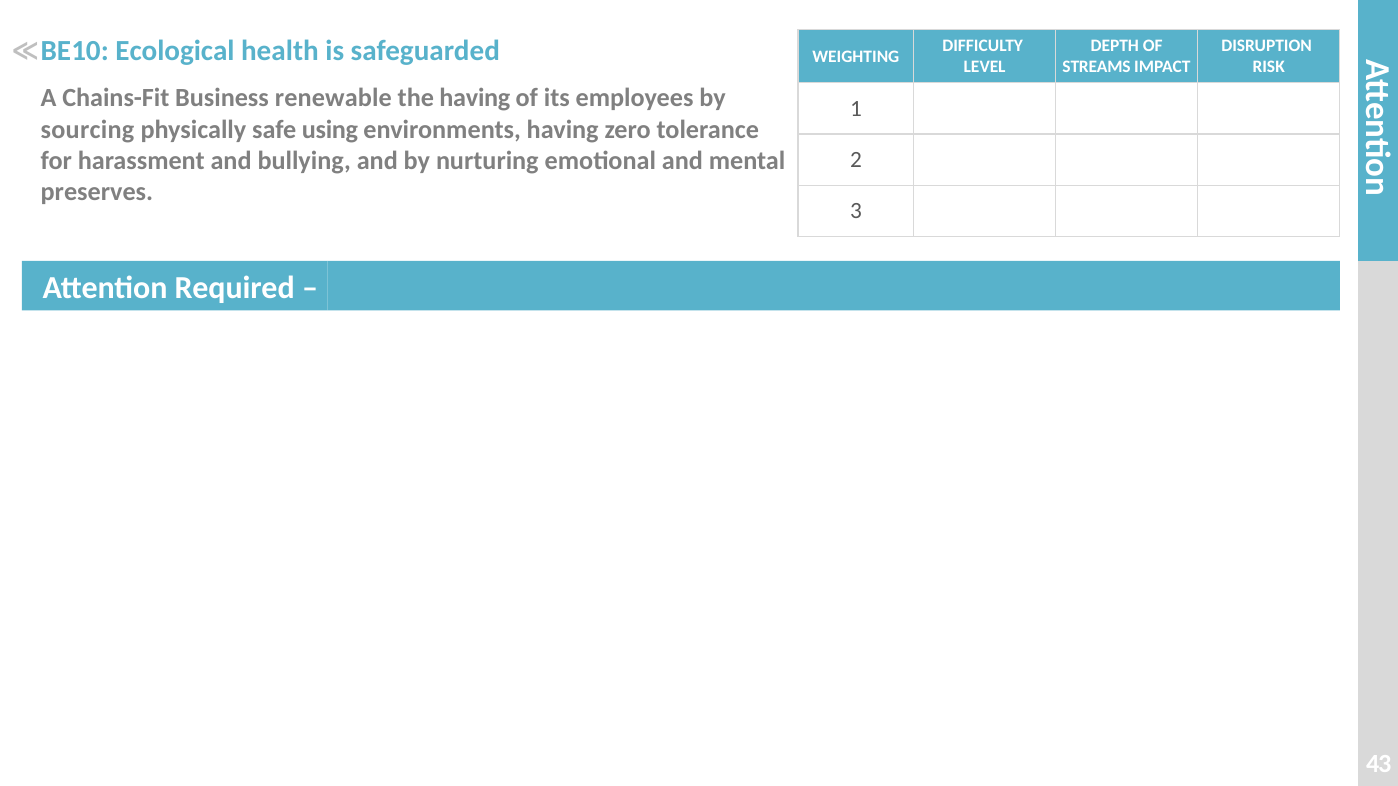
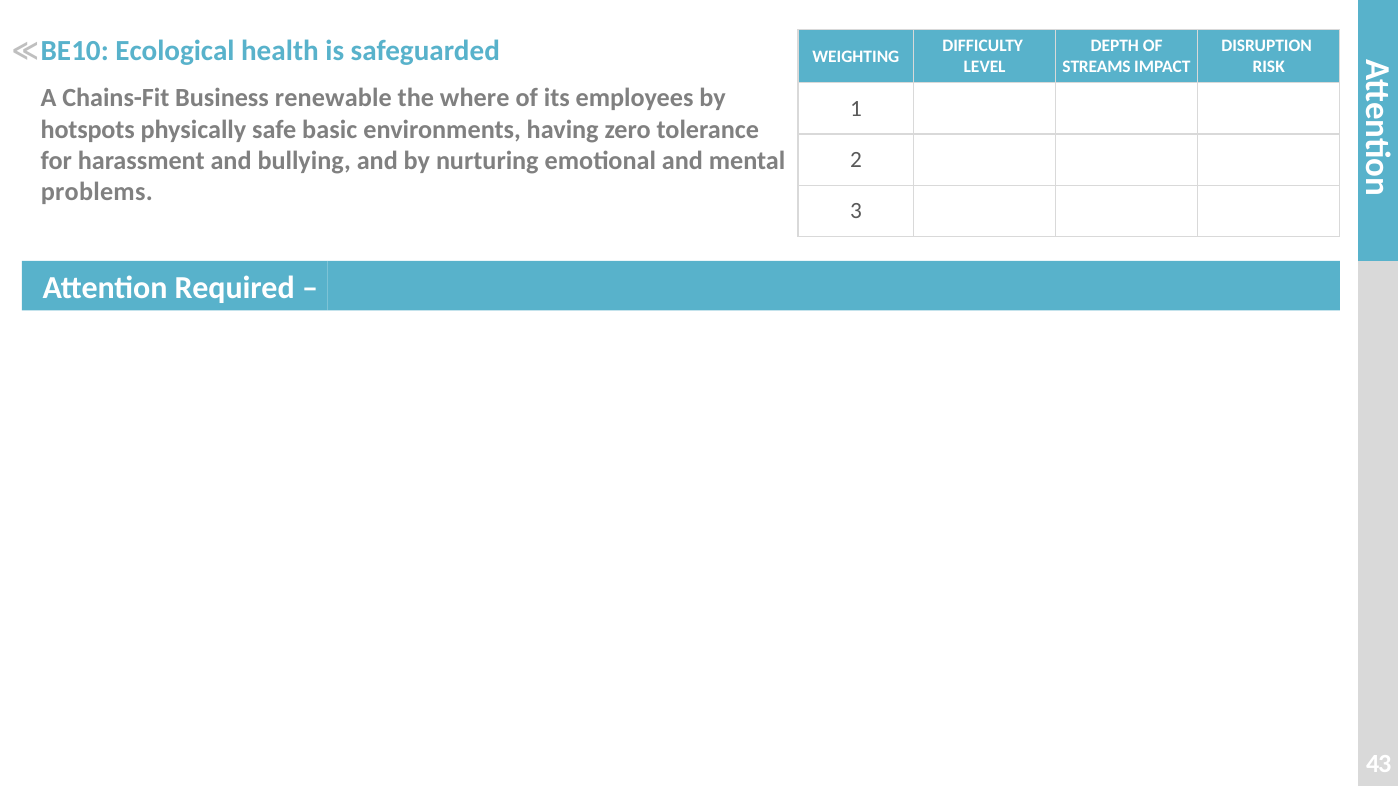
the having: having -> where (475, 98)
sourcing: sourcing -> hotspots (88, 129)
using: using -> basic (330, 129)
preserves: preserves -> problems (97, 192)
